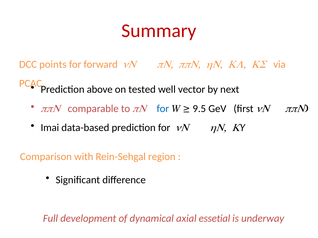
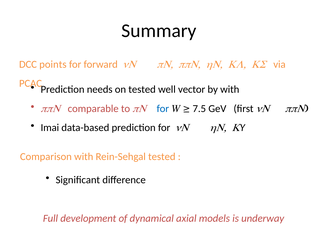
Summary colour: red -> black (159, 31)
above: above -> needs (100, 90)
by next: next -> with (230, 90)
9.5: 9.5 -> 7.5 (199, 109)
Rein-Sehgal region: region -> tested (162, 157)
essetial: essetial -> models (214, 219)
